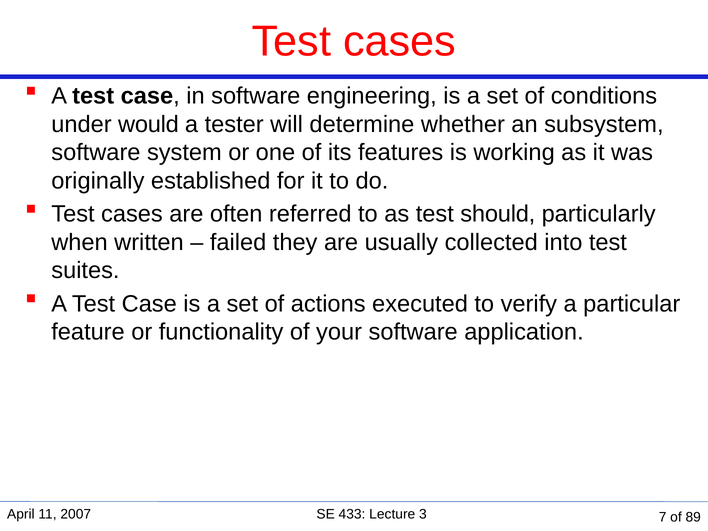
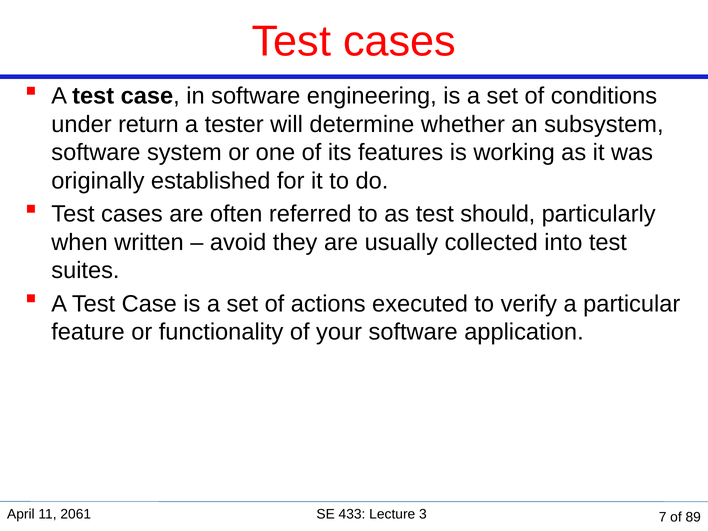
would: would -> return (148, 124)
failed: failed -> avoid (238, 242)
2007: 2007 -> 2061 (76, 514)
